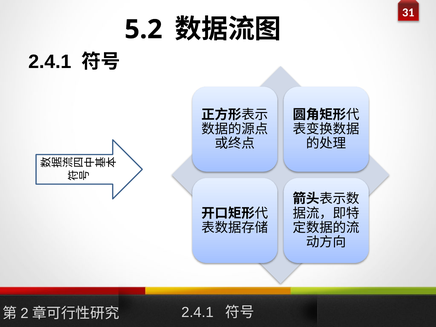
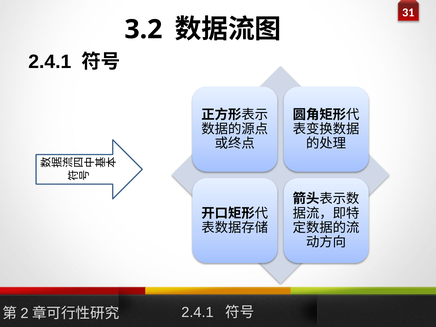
5.2: 5.2 -> 3.2 (143, 29)
